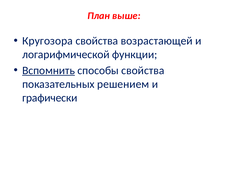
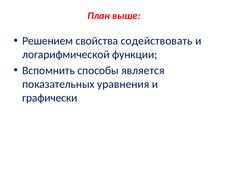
Кругозора: Кругозора -> Решением (48, 41)
возрастающей: возрастающей -> содействовать (157, 41)
Вспомнить underline: present -> none (49, 70)
способы свойства: свойства -> является (143, 70)
решением: решением -> уравнения (123, 84)
